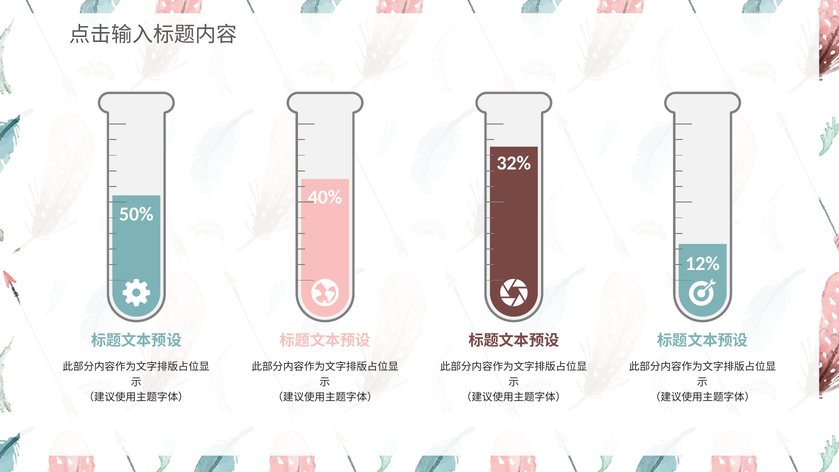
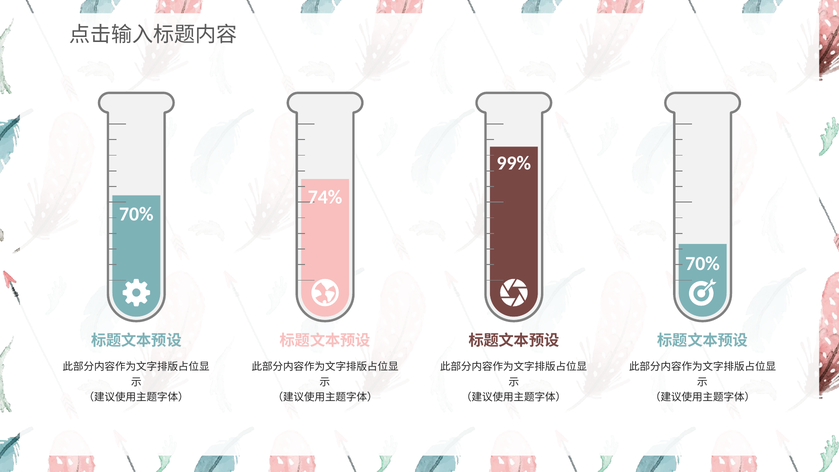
32%: 32% -> 99% (514, 163)
40%: 40% -> 74% (325, 197)
50%: 50% -> 70% (136, 214)
12%: 12% -> 70% (703, 264)
